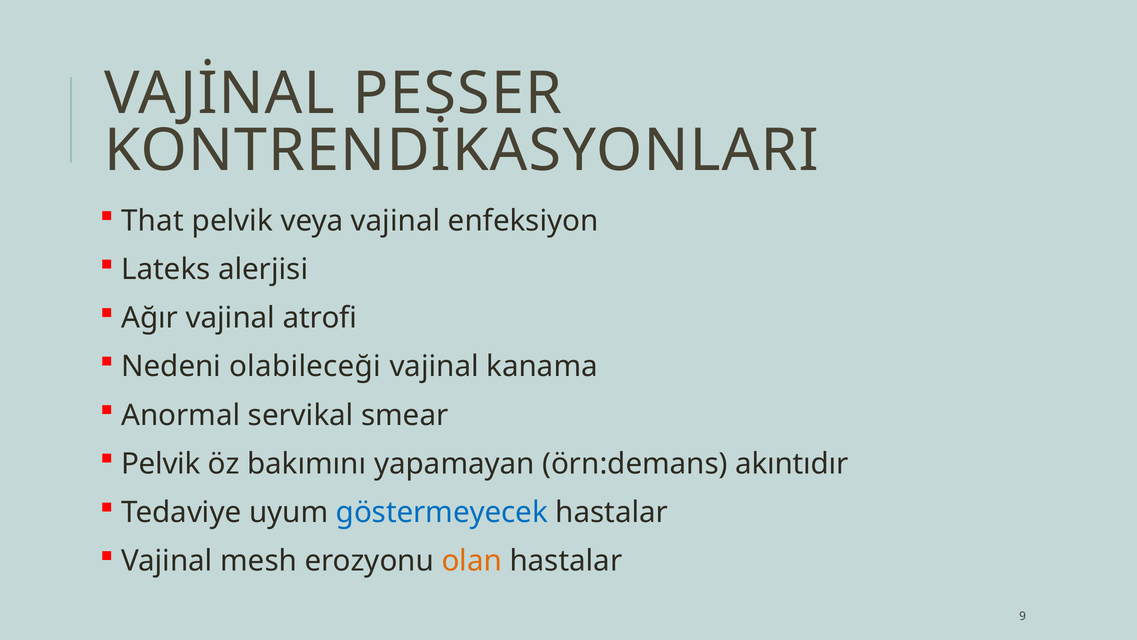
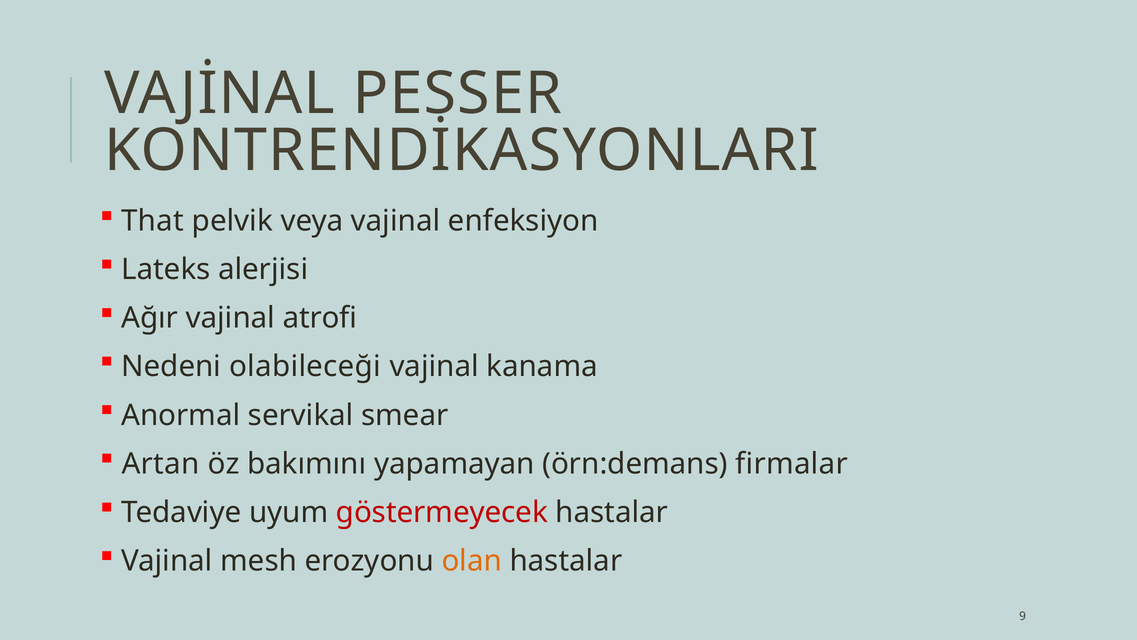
Pelvik: Pelvik -> Artan (161, 464)
akıntıdır: akıntıdır -> firmalar (792, 464)
göstermeyecek colour: blue -> red (442, 512)
